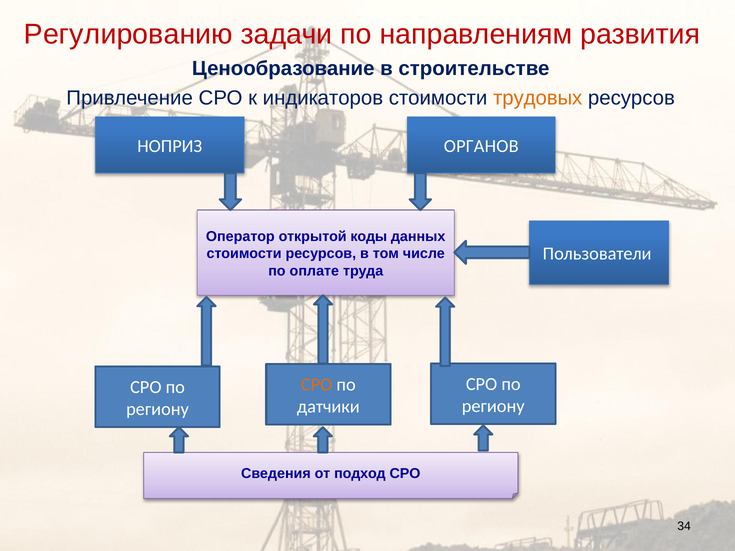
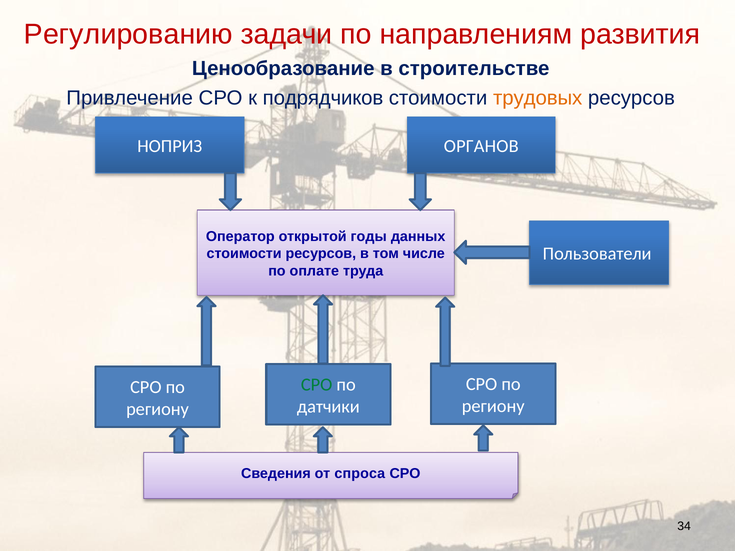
индикаторов: индикаторов -> подрядчиков (323, 98)
коды: коды -> годы (369, 237)
СРО colour: orange -> green (317, 385)
подход: подход -> спроса (360, 474)
